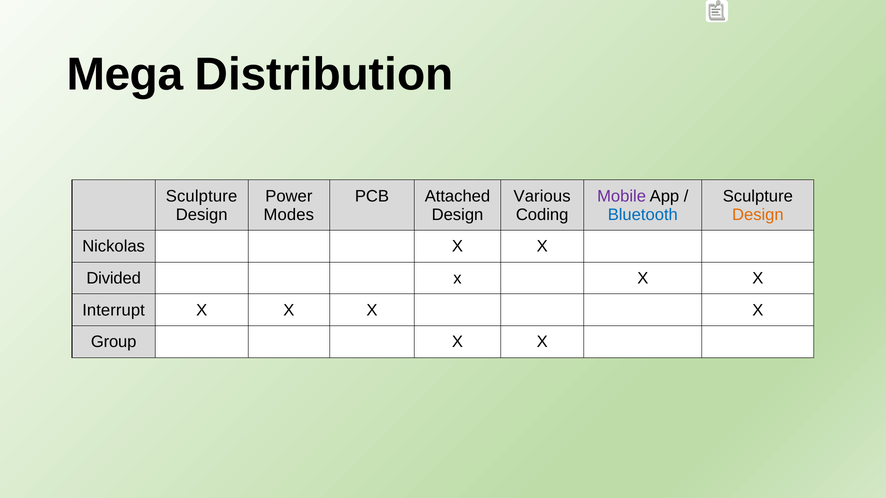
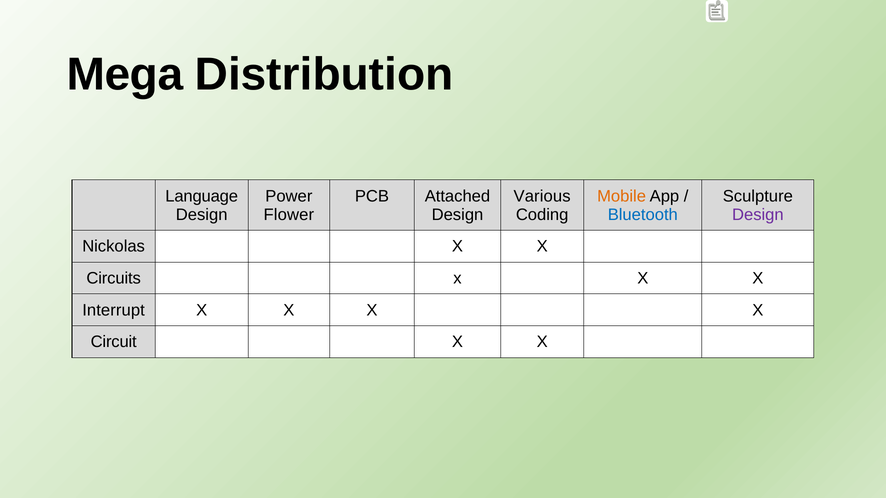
Sculpture: Sculpture -> Language (202, 196)
Mobile colour: purple -> orange (622, 196)
Modes: Modes -> Flower (289, 215)
Design colour: orange -> purple (758, 215)
Divided: Divided -> Circuits (114, 278)
Group: Group -> Circuit (114, 342)
